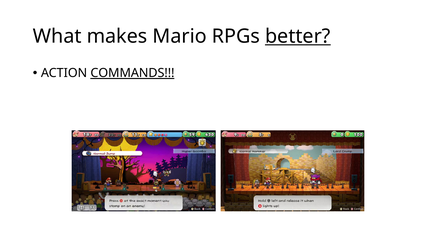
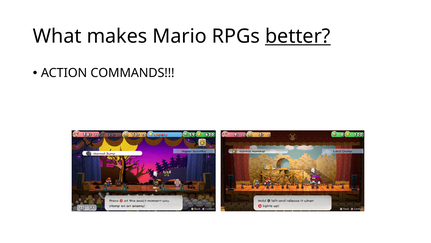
COMMANDS underline: present -> none (132, 73)
